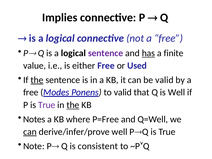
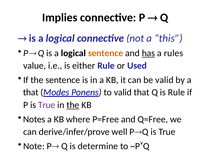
not a free: free -> this (169, 38)
sentence colour: purple -> orange (106, 53)
finite: finite -> rules (174, 53)
either Free: Free -> Rule (106, 66)
the underline: present -> none (37, 80)
free: free -> that (31, 92)
is Well: Well -> Rule (176, 92)
Q=Well: Q=Well -> Q=Free (153, 119)
can underline: present -> none (30, 132)
consistent: consistent -> determine (98, 146)
